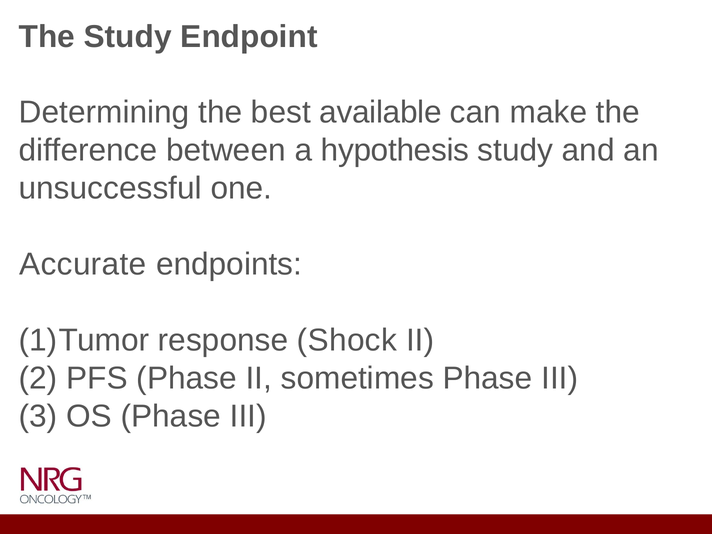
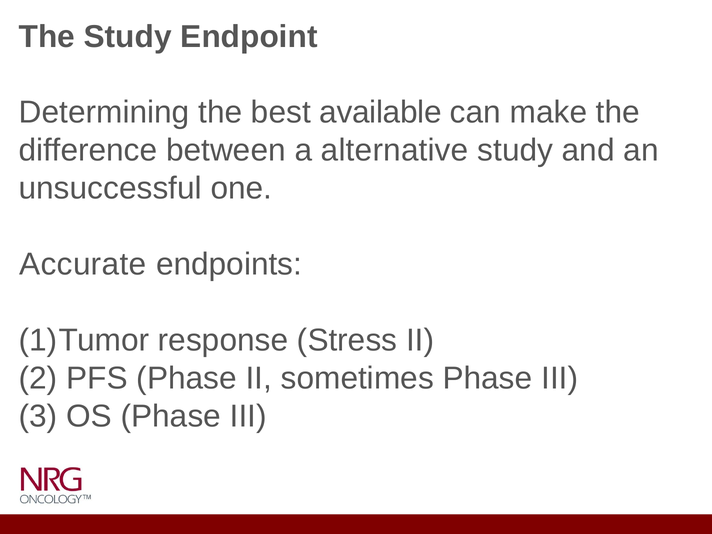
hypothesis: hypothesis -> alternative (395, 151)
Shock: Shock -> Stress (347, 340)
